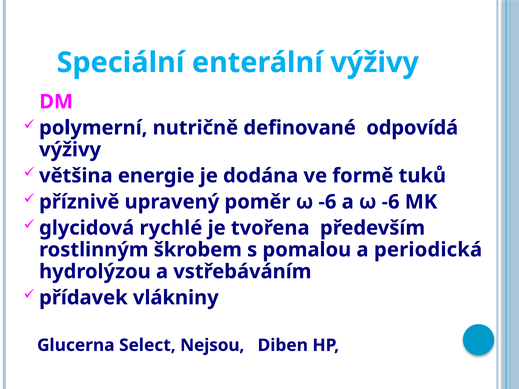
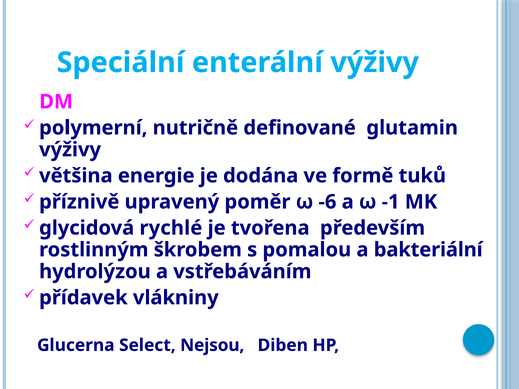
odpovídá: odpovídá -> glutamin (412, 128)
a ω -6: -6 -> -1 (391, 202)
periodická: periodická -> bakteriální (428, 250)
